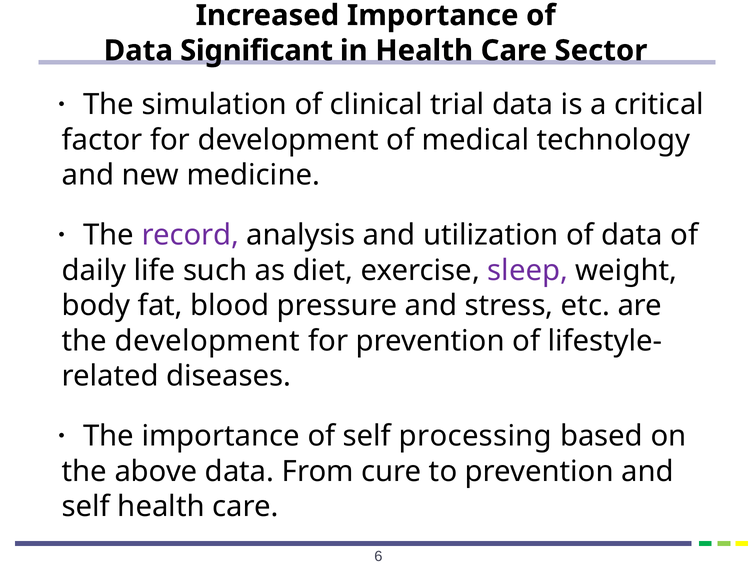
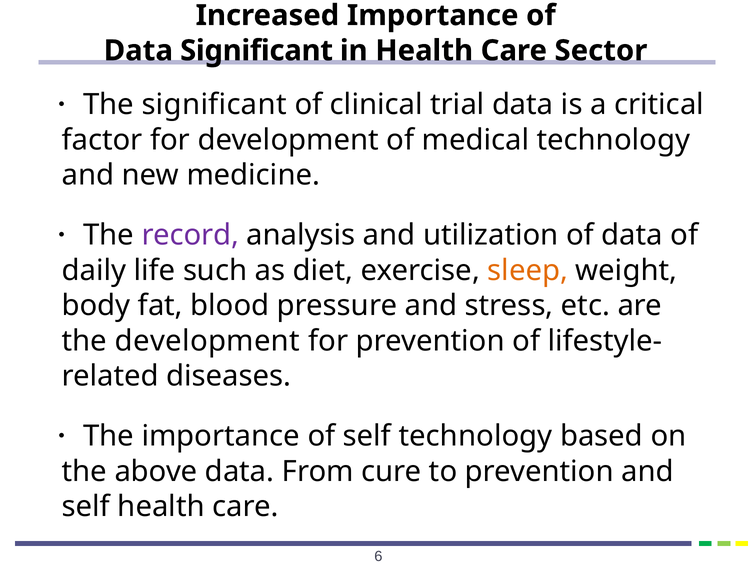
The simulation: simulation -> significant (214, 105)
sleep colour: purple -> orange (528, 271)
self processing: processing -> technology (476, 437)
